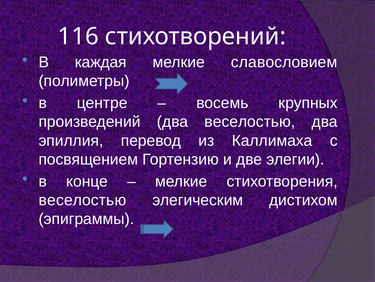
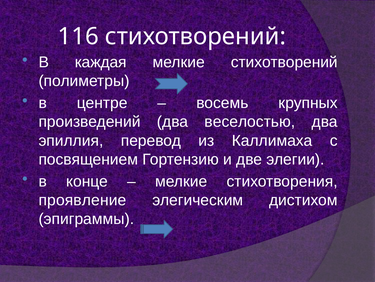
мелкие славословием: славословием -> стихотворений (284, 62)
веселостью: веселостью -> проявление (82, 200)
